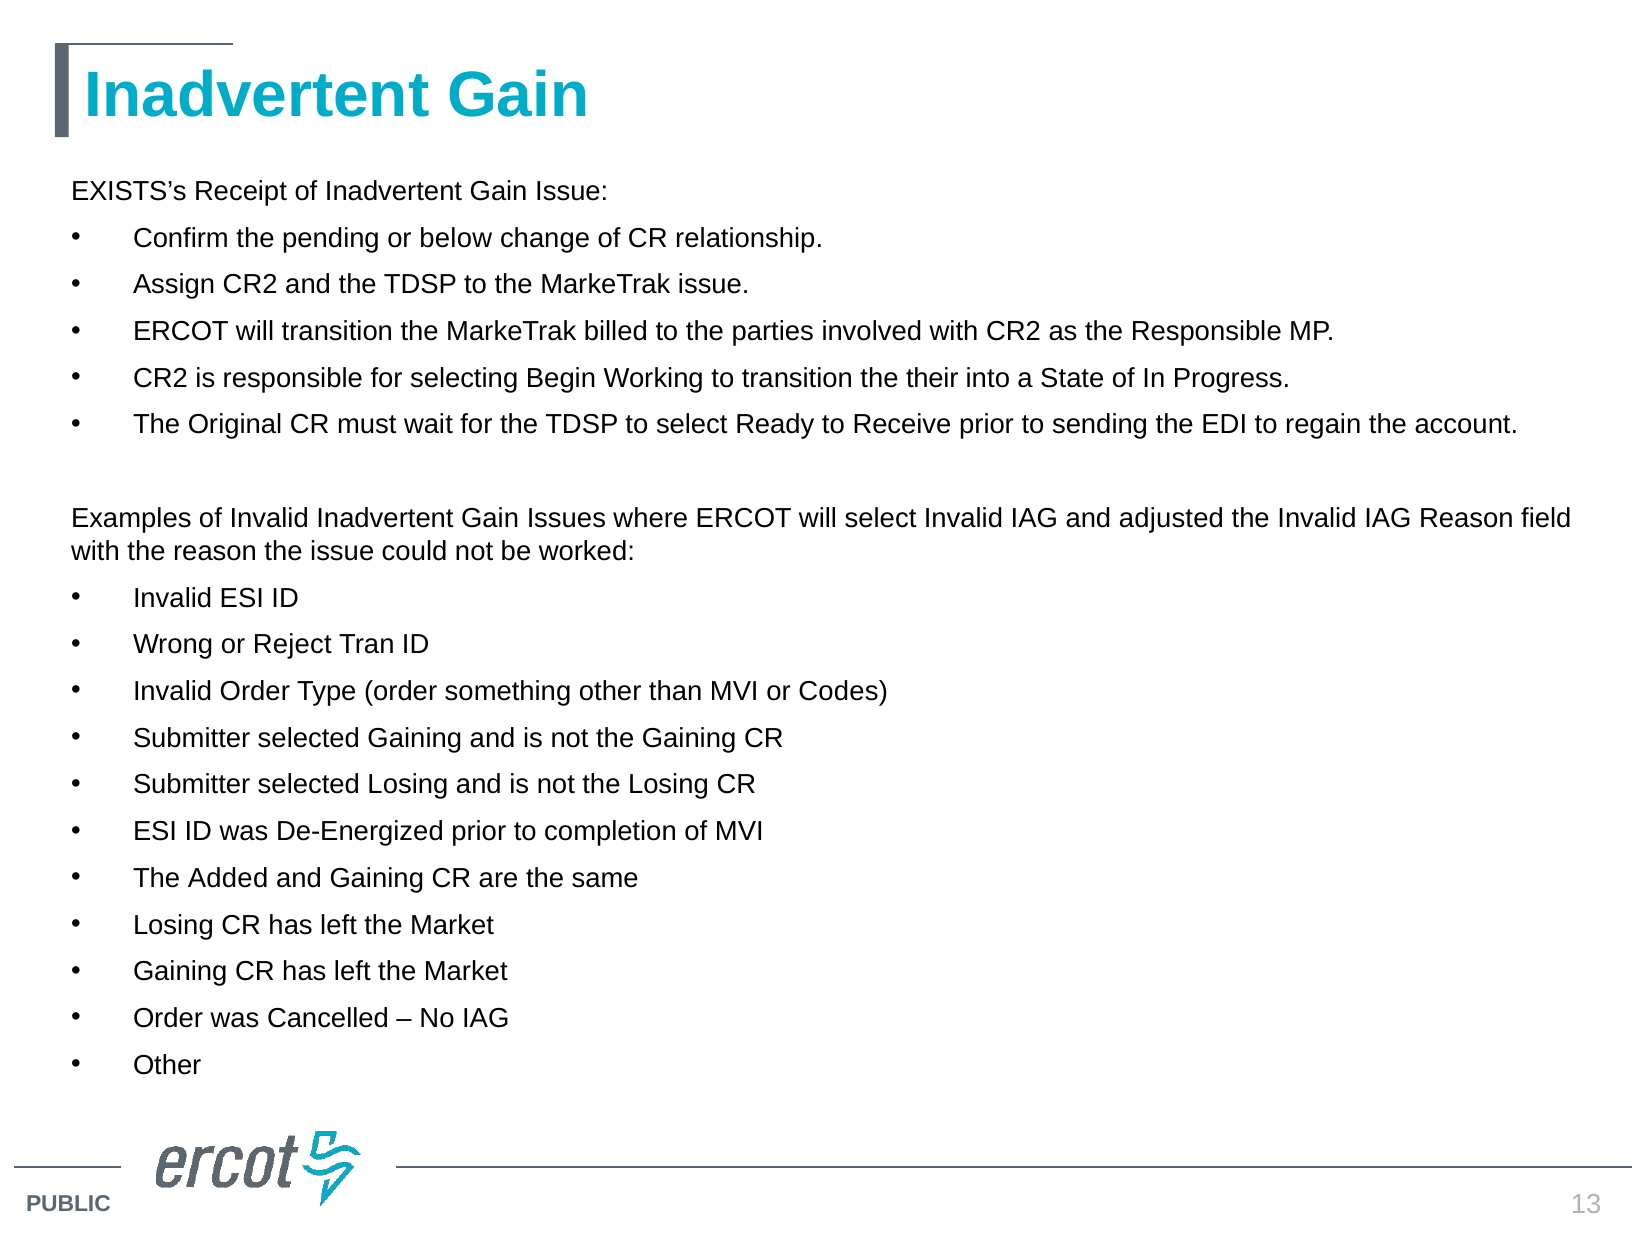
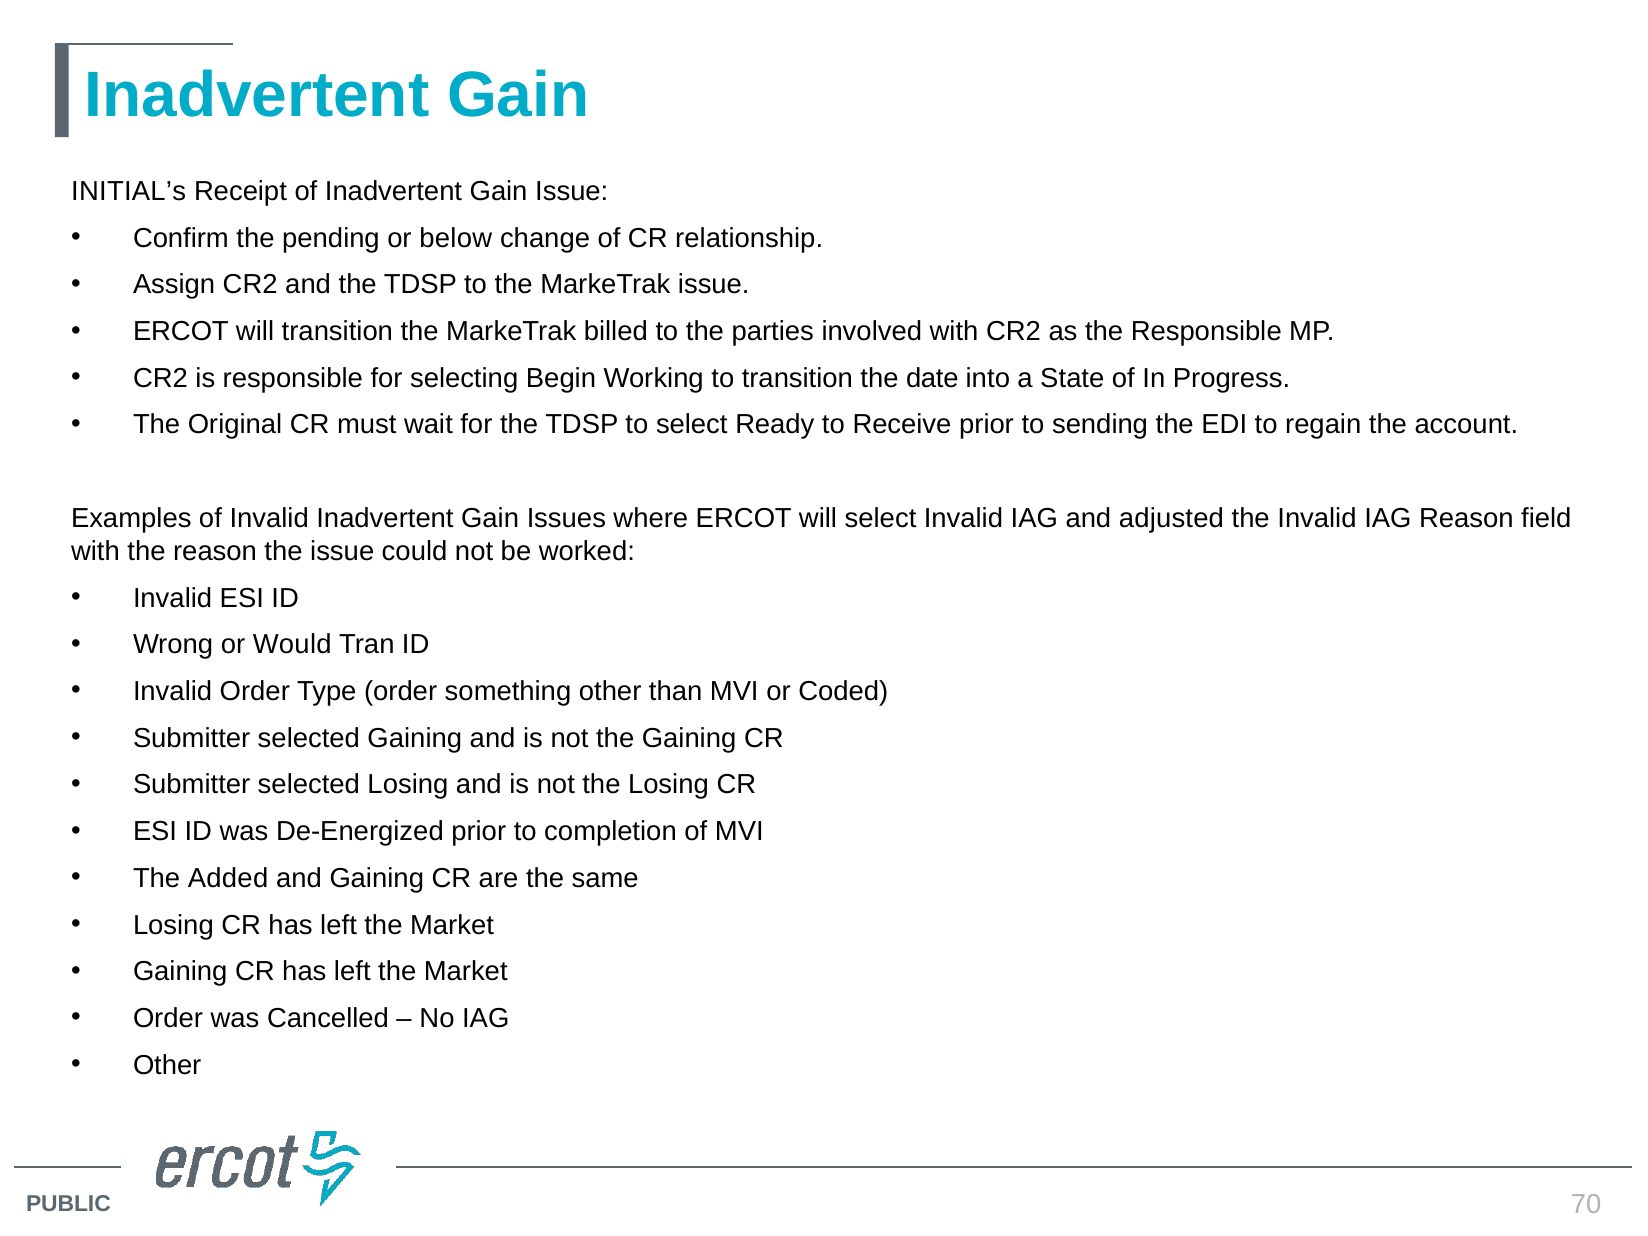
EXISTS’s: EXISTS’s -> INITIAL’s (129, 191)
their: their -> date (932, 378)
Reject: Reject -> Would (292, 645)
Codes: Codes -> Coded (843, 691)
13: 13 -> 70 (1586, 1204)
